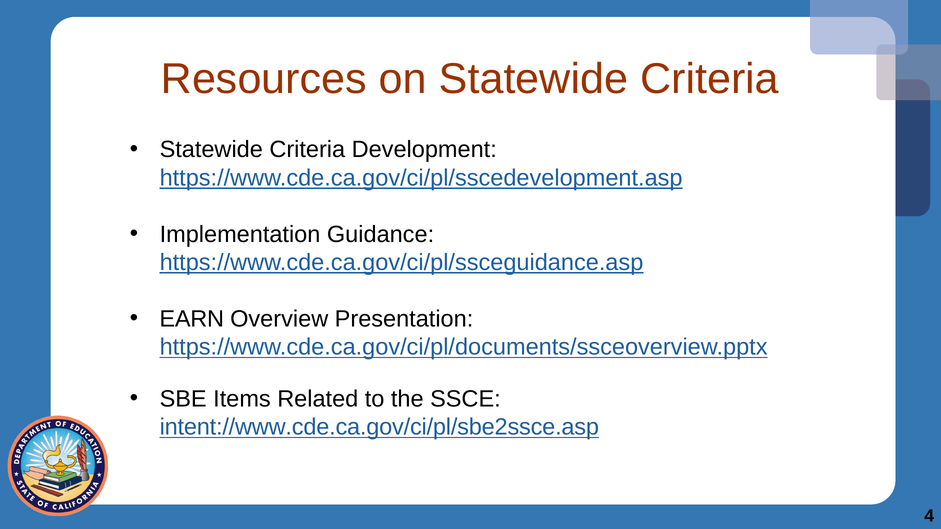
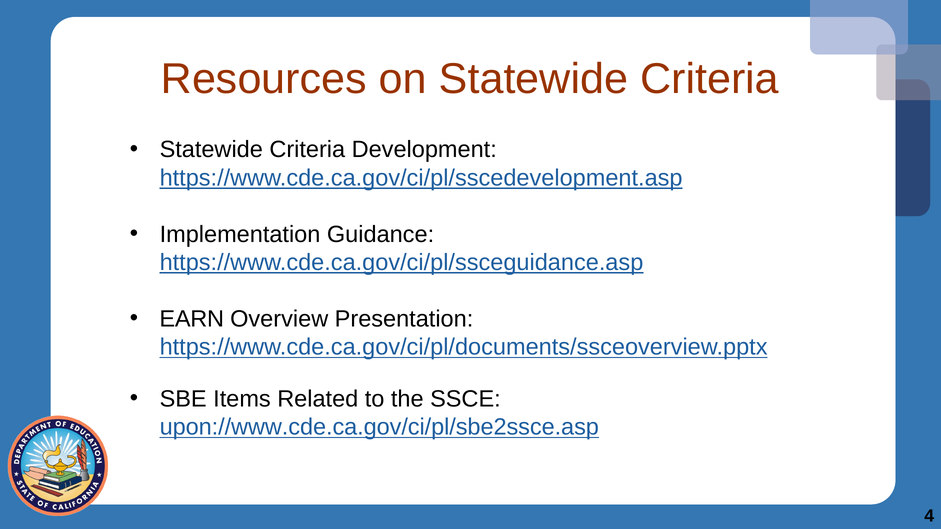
intent://www.cde.ca.gov/ci/pl/sbe2ssce.asp: intent://www.cde.ca.gov/ci/pl/sbe2ssce.asp -> upon://www.cde.ca.gov/ci/pl/sbe2ssce.asp (379, 427)
